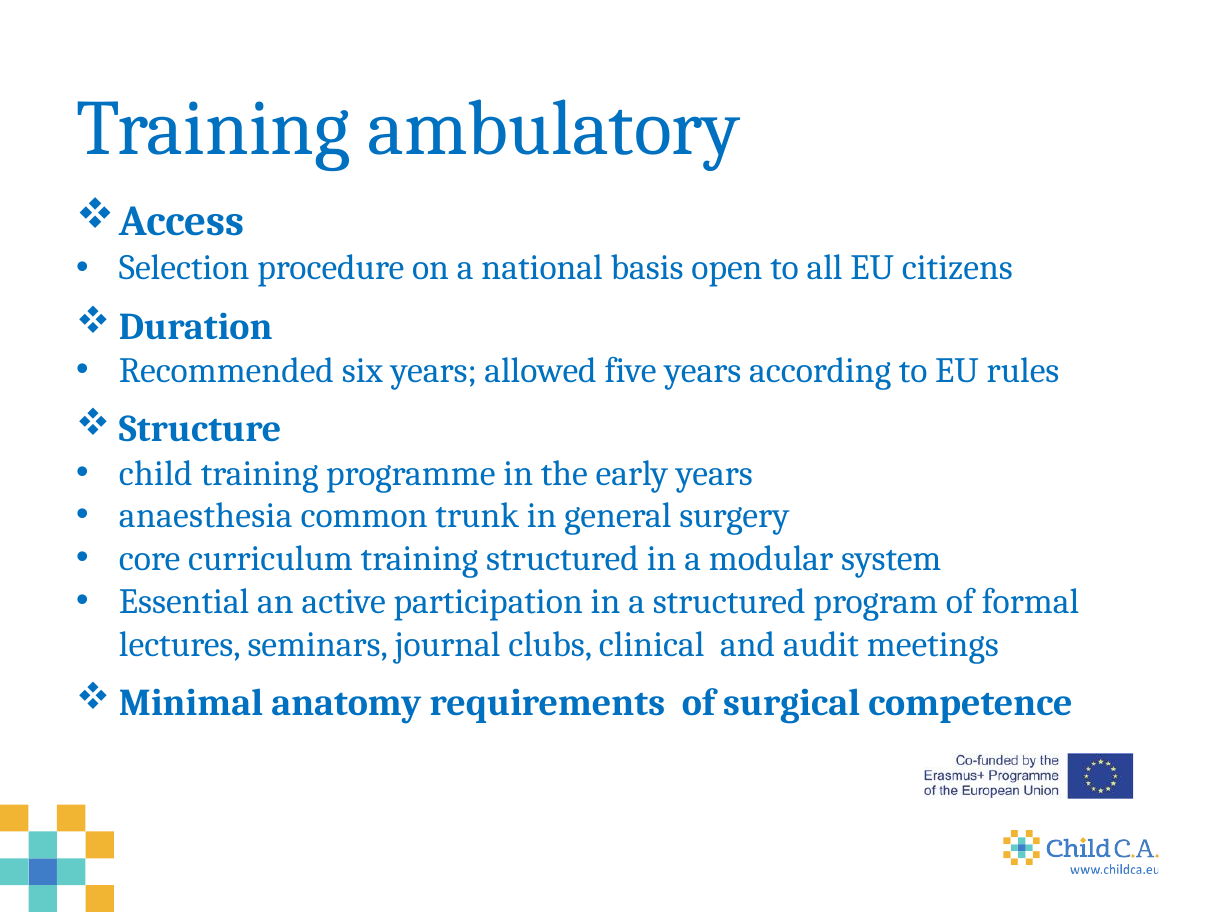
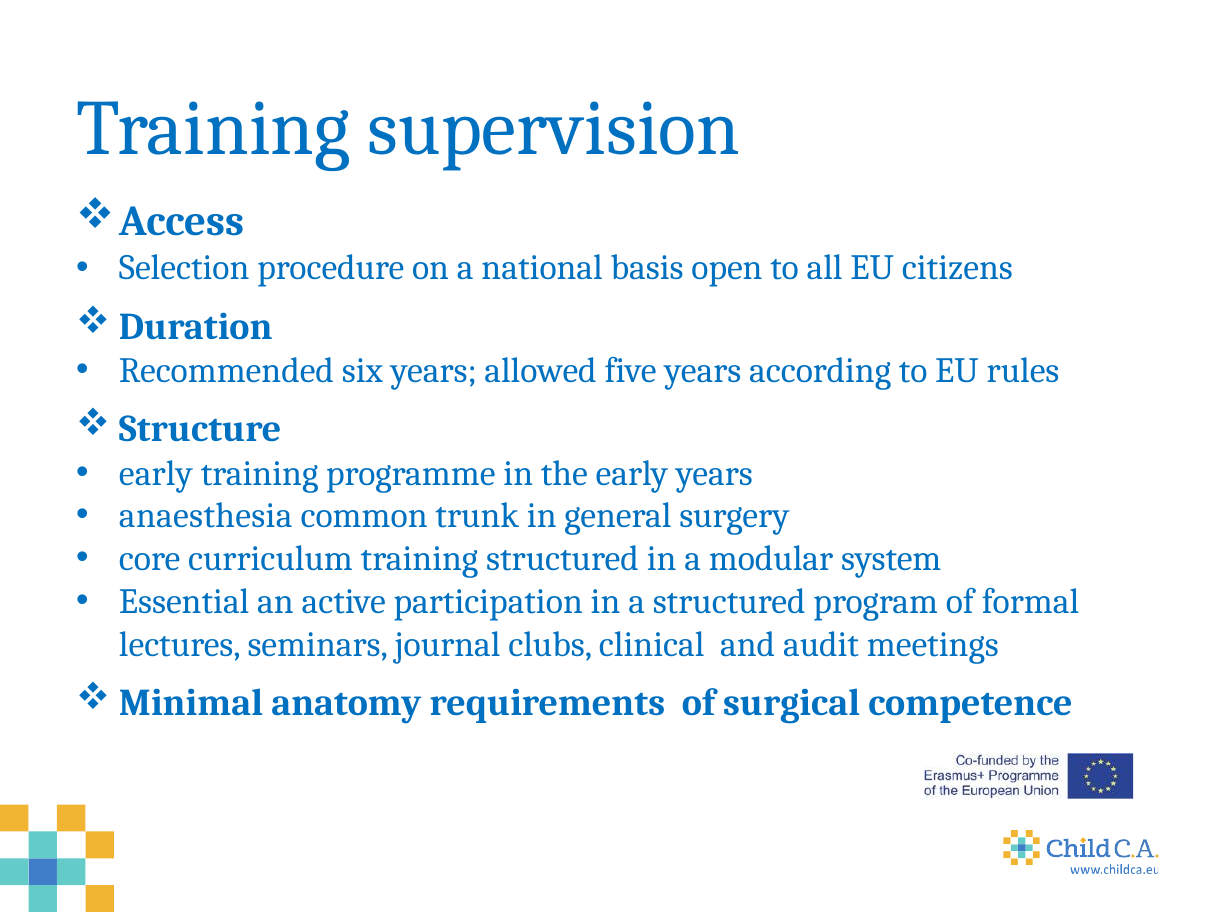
ambulatory: ambulatory -> supervision (554, 128)
child: child -> early (156, 473)
